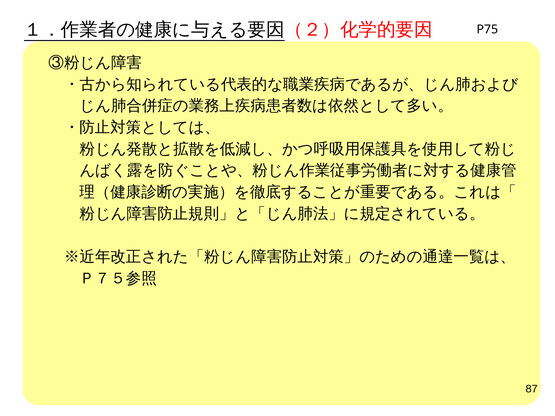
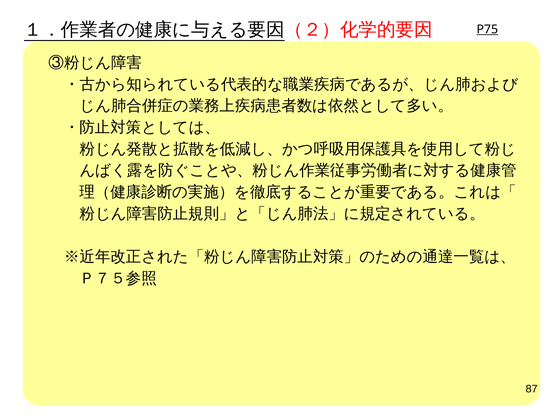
P75 underline: none -> present (487, 29)
